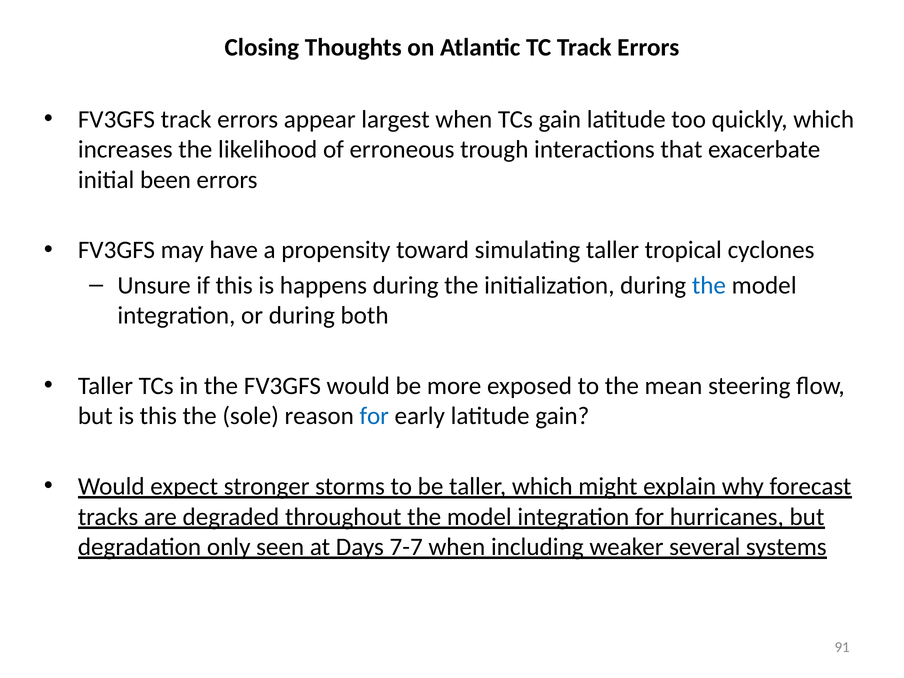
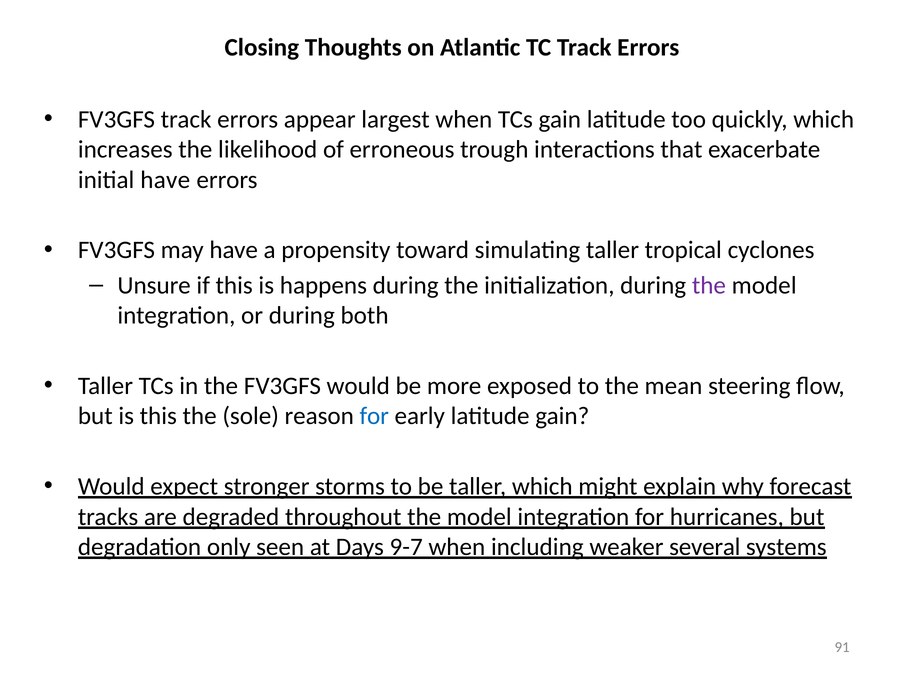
initial been: been -> have (165, 180)
the colour: blue -> purple (709, 285)
7-7: 7-7 -> 9-7 (406, 547)
